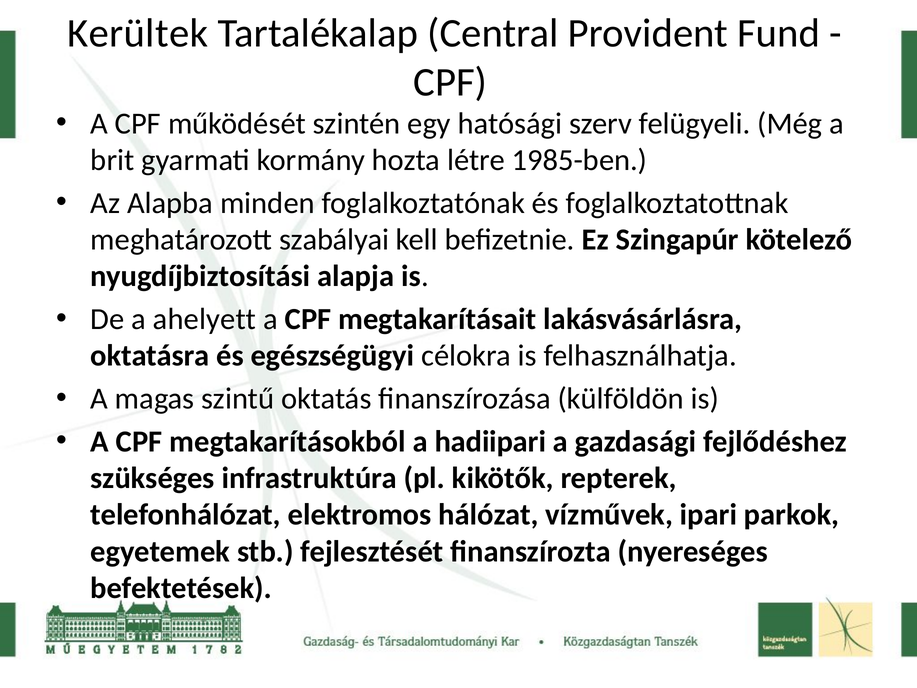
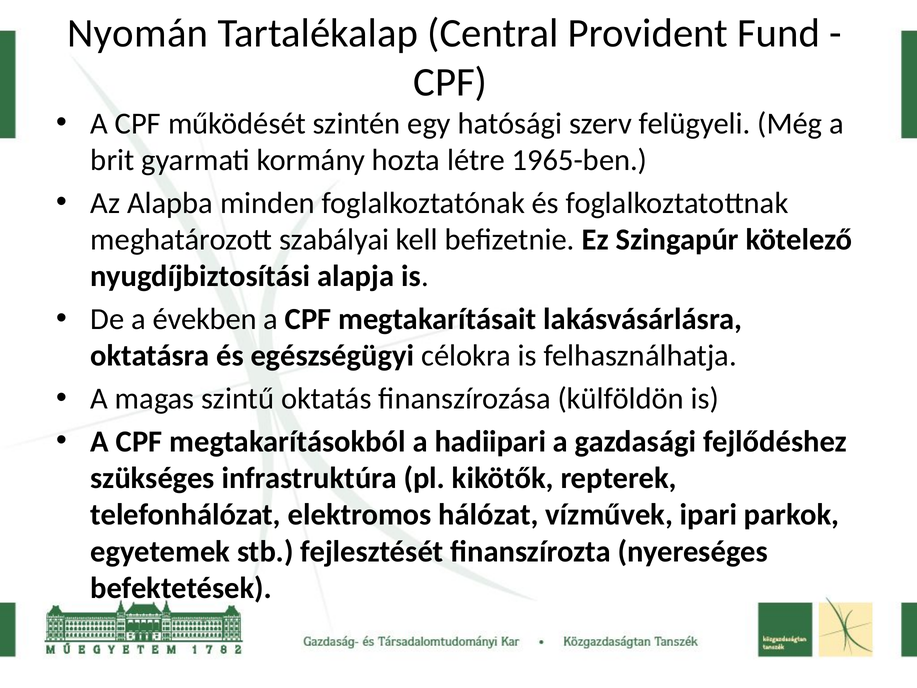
Kerültek: Kerültek -> Nyomán (138, 33)
1985-ben: 1985-ben -> 1965-ben (579, 160)
ahelyett: ahelyett -> években (205, 319)
